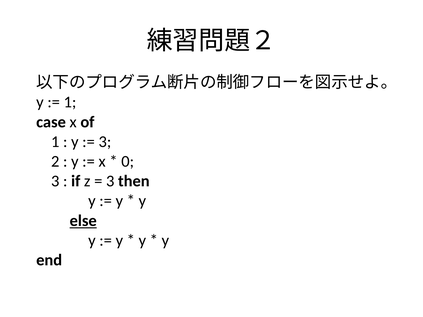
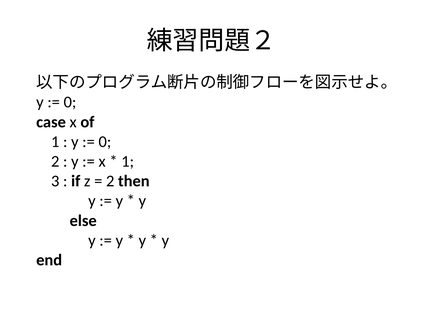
1: 1 -> 0 (70, 102)
3: 3 -> 0 (105, 142)
0: 0 -> 1 (128, 162)
3: 3 -> 2 (110, 181)
else underline: present -> none (83, 221)
